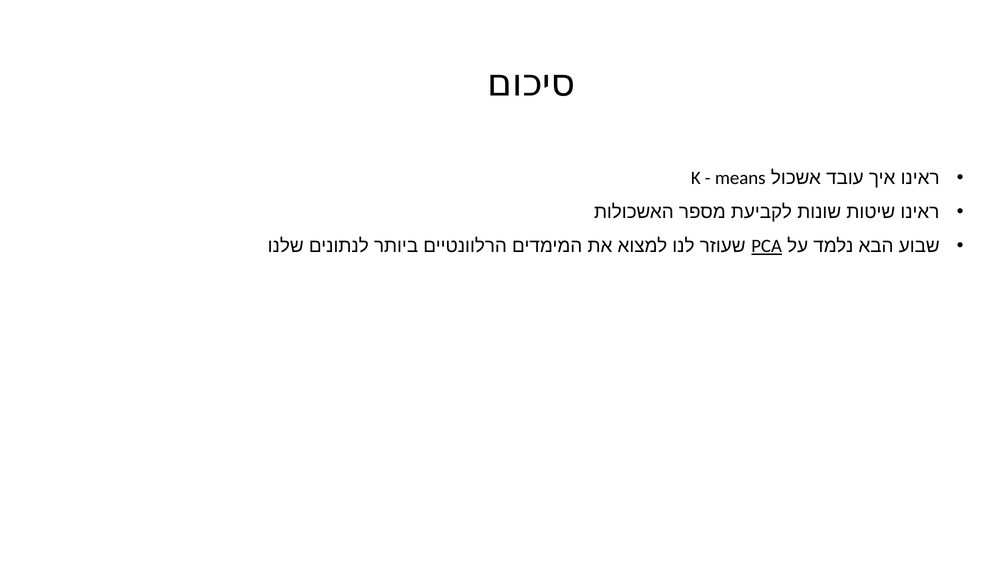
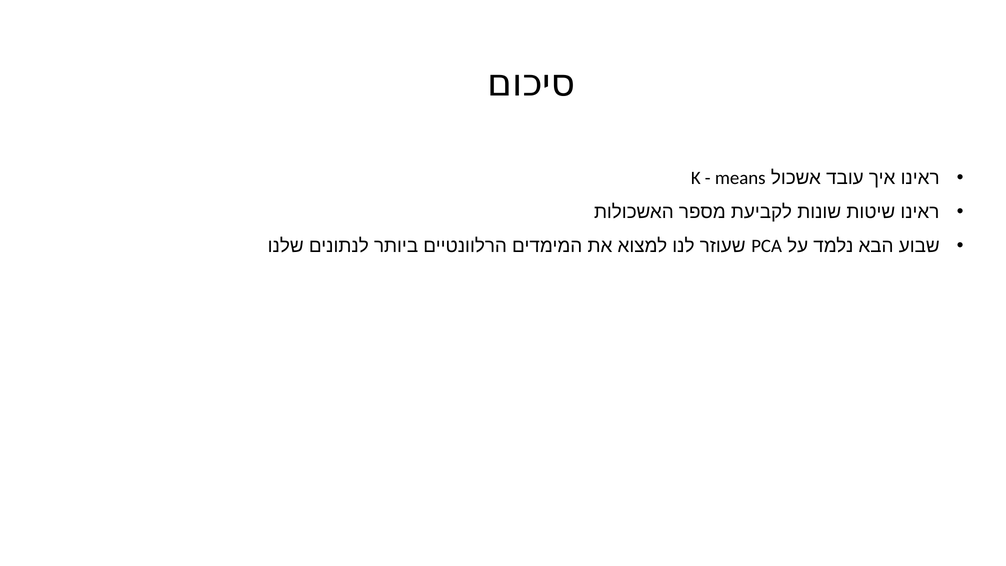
PCA underline: present -> none (767, 246)
